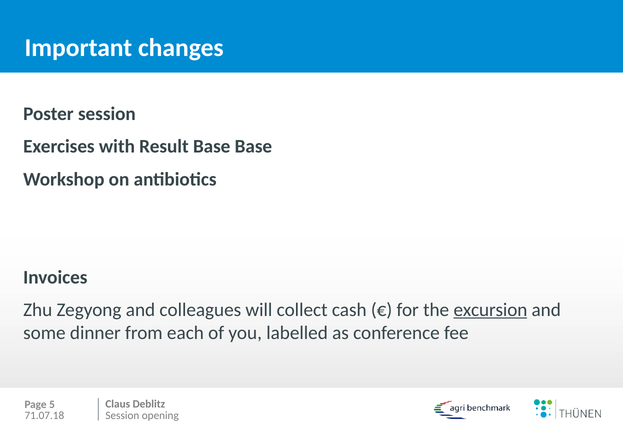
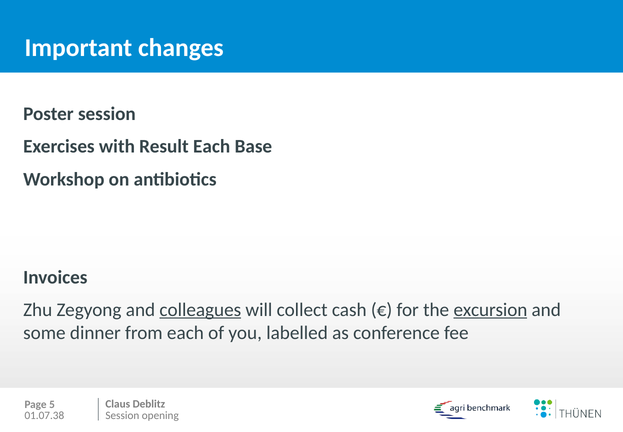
Result Base: Base -> Each (212, 146)
colleagues underline: none -> present (200, 309)
71.07.18: 71.07.18 -> 01.07.38 (44, 415)
